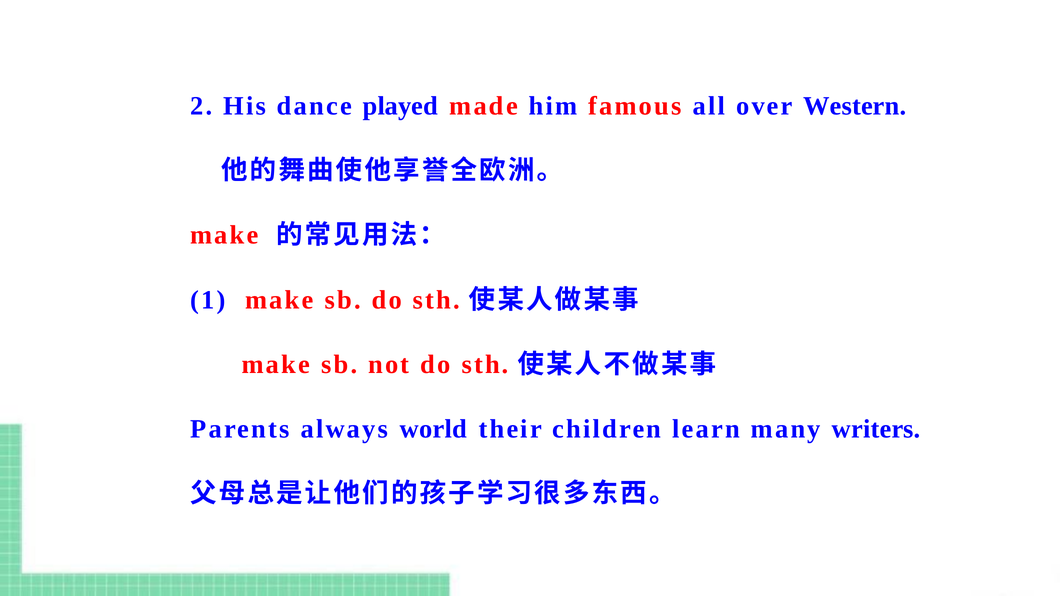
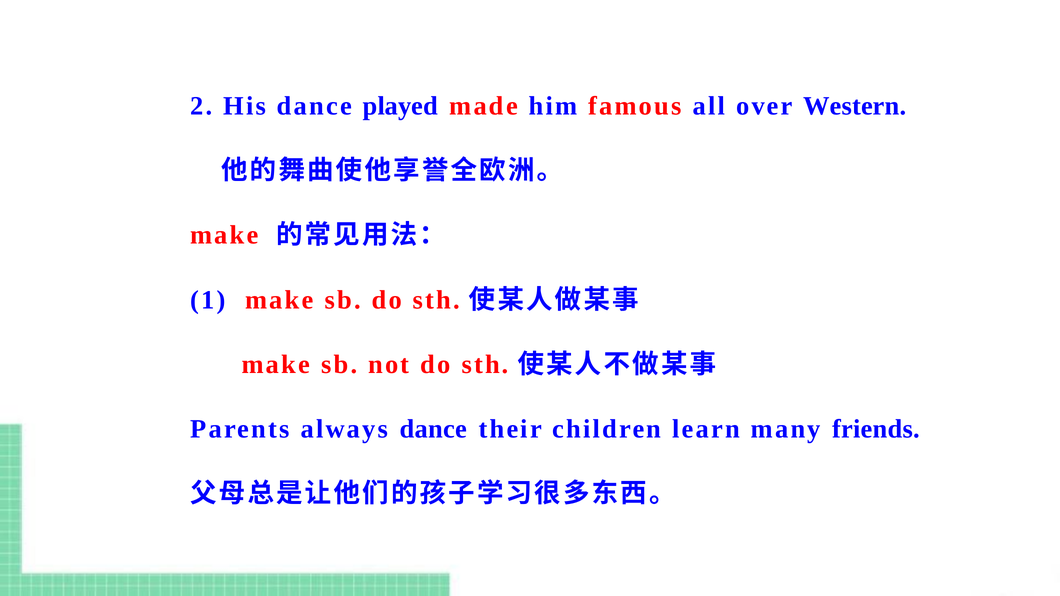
always world: world -> dance (433, 429)
writers: writers -> friends (876, 429)
